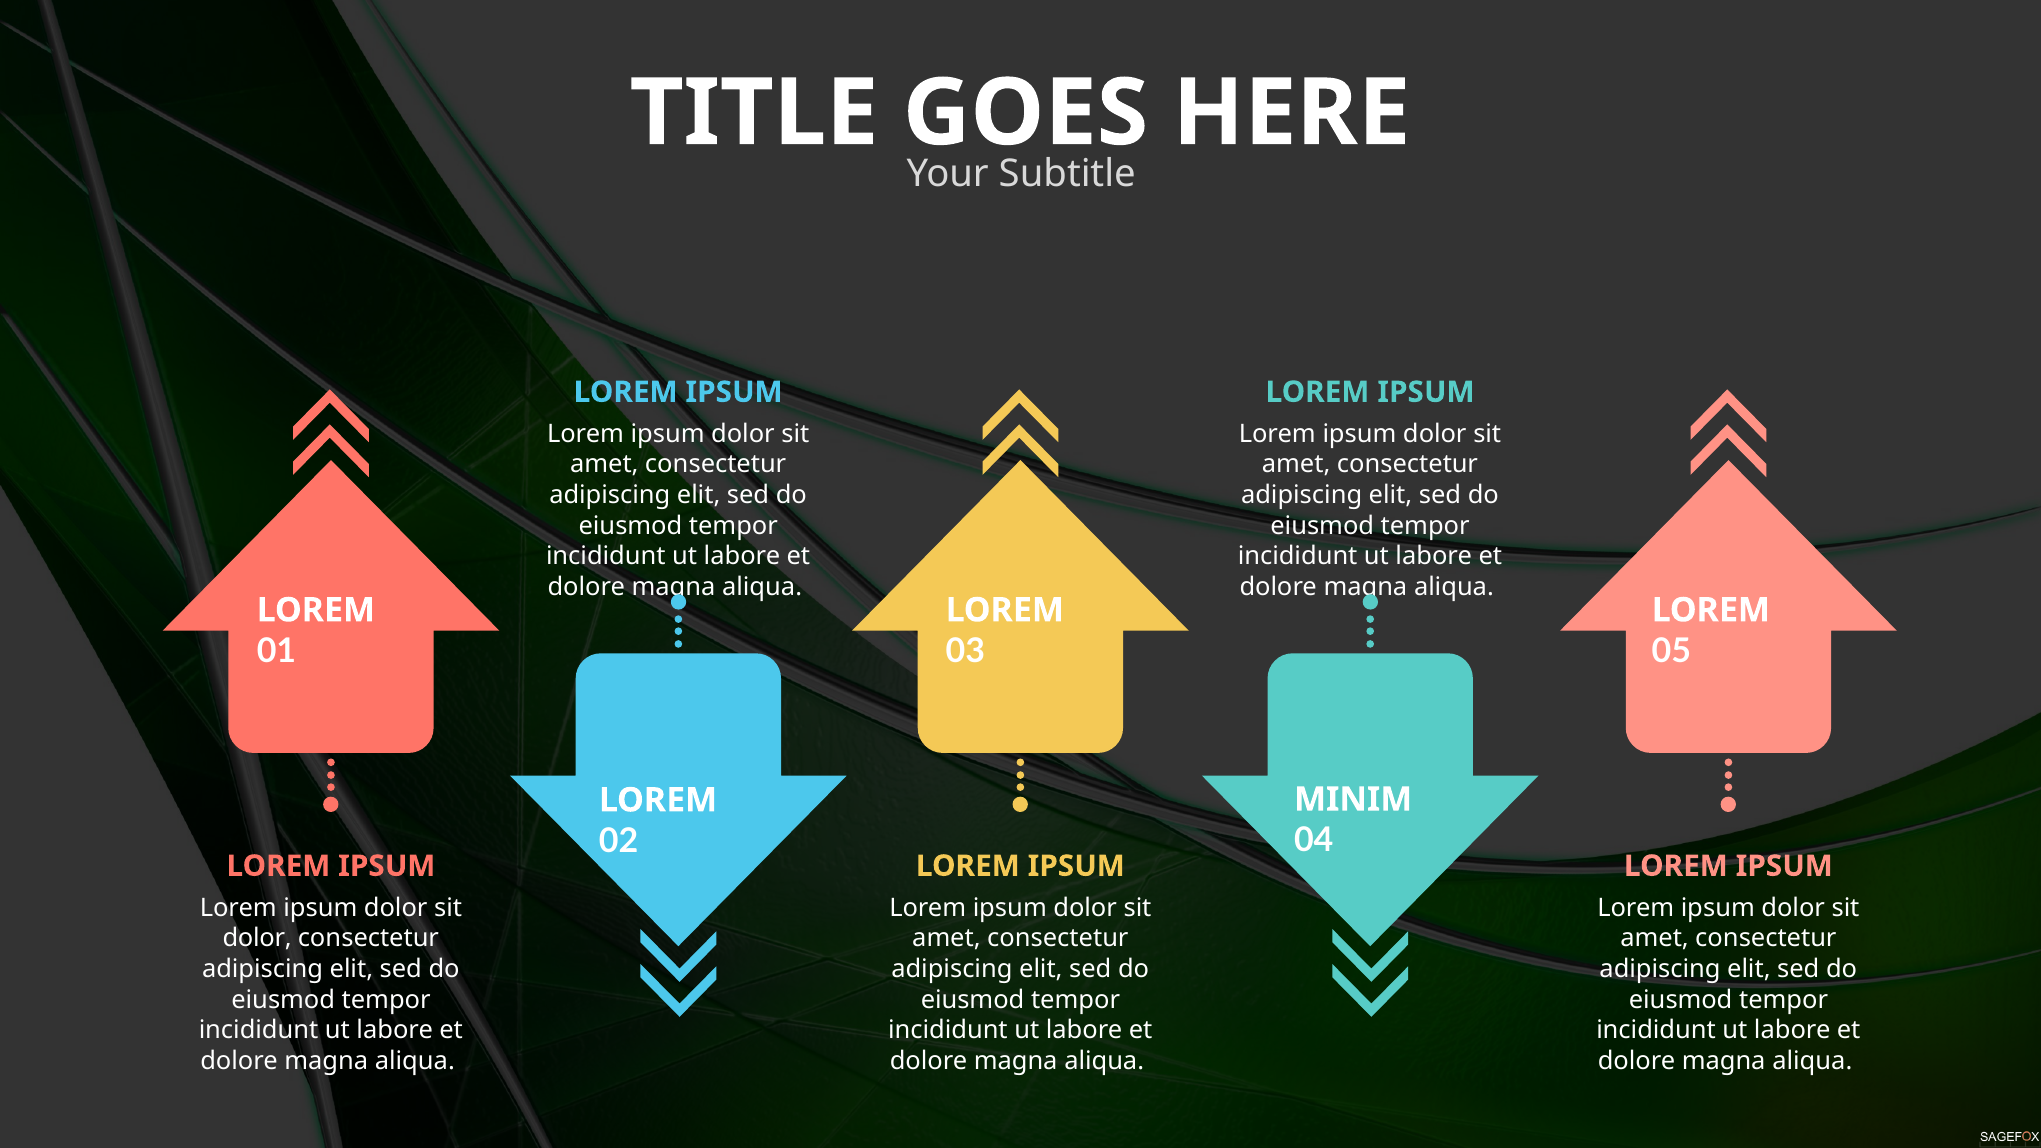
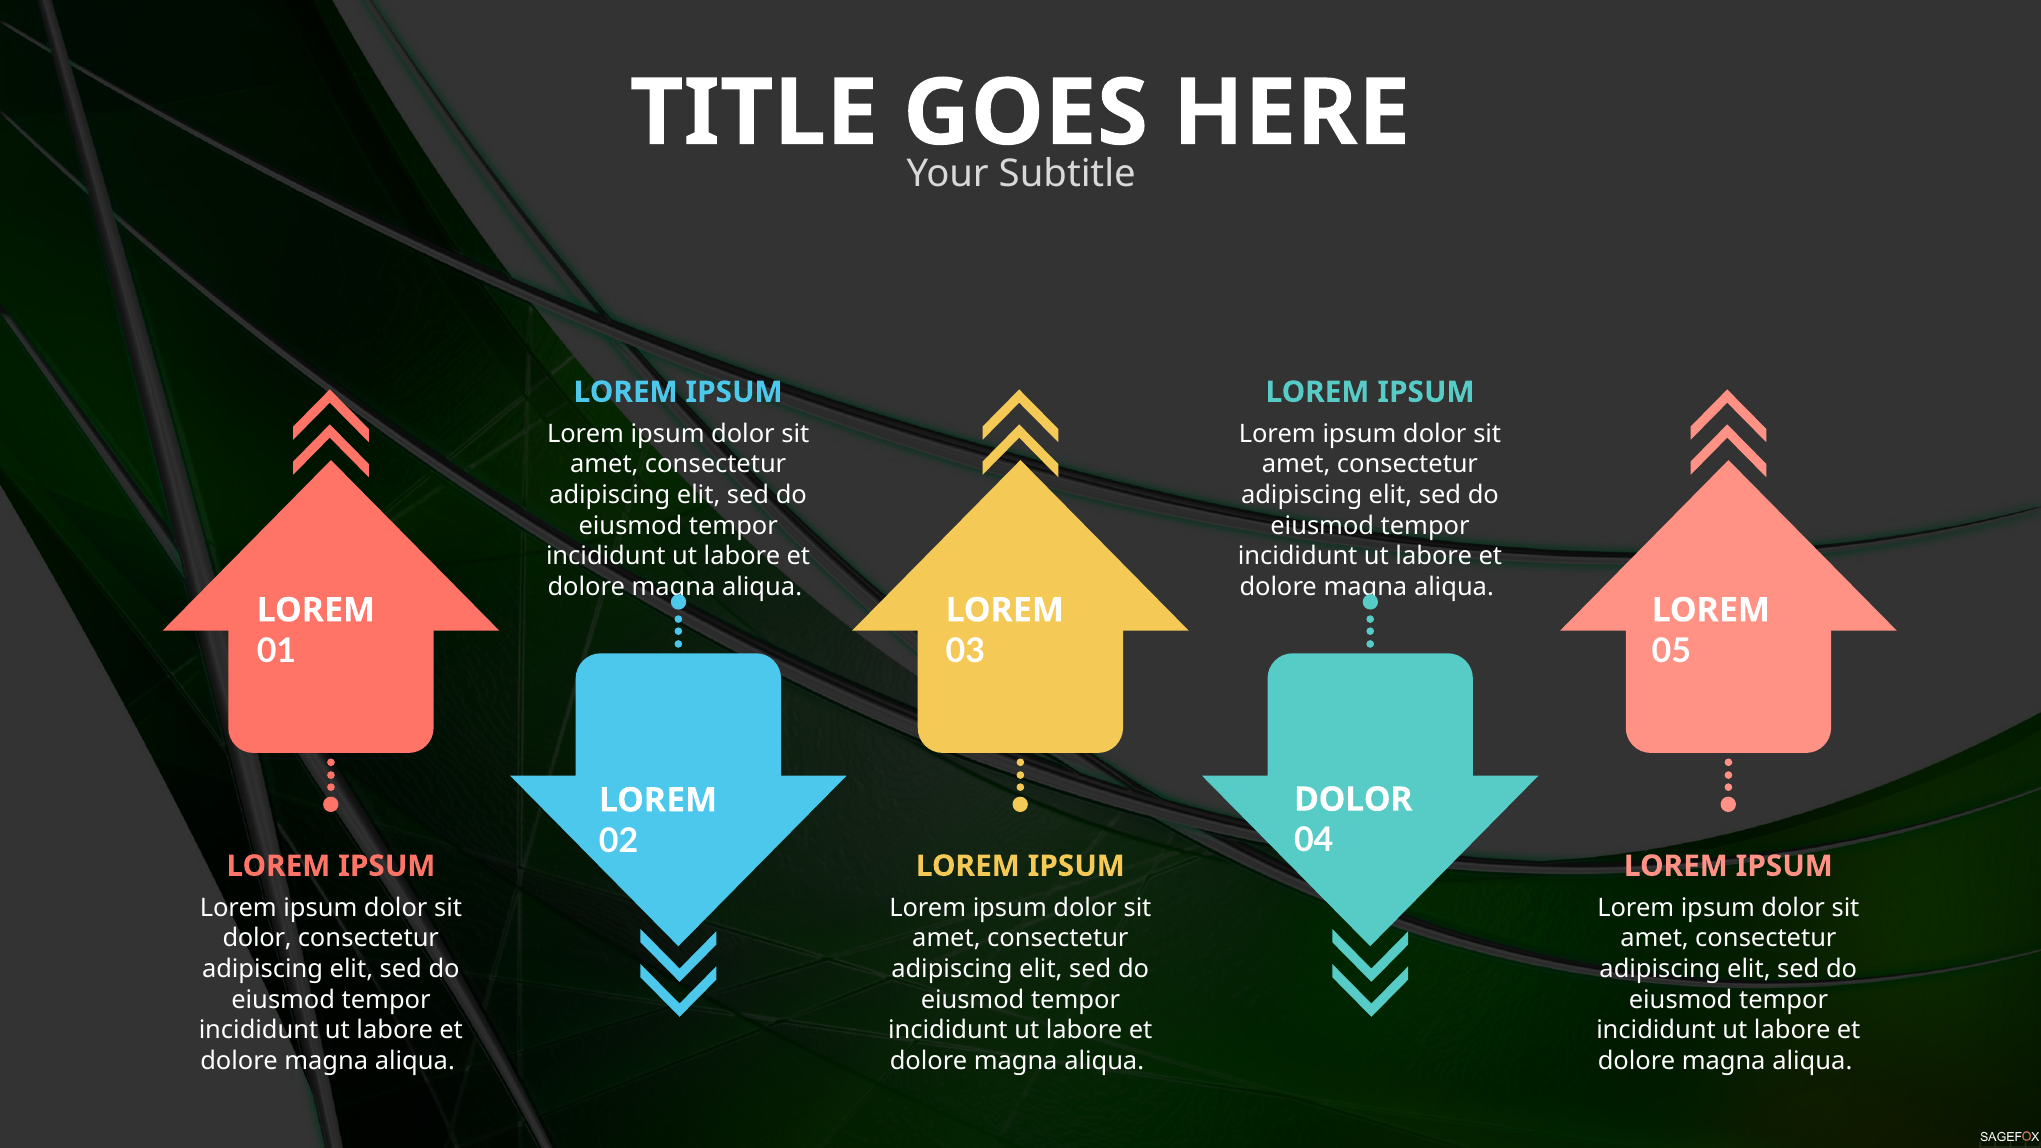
MINIM: MINIM -> DOLOR (1353, 800)
